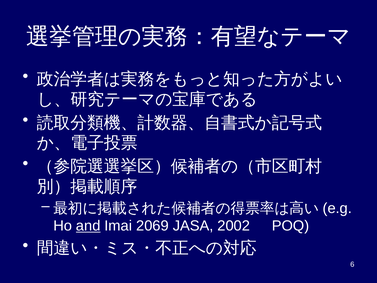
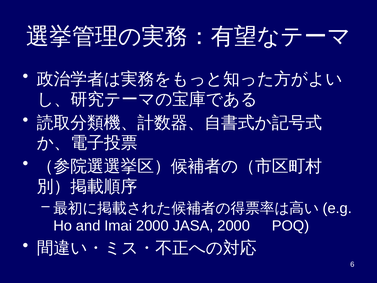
and underline: present -> none (88, 226)
Imai 2069: 2069 -> 2000 (152, 226)
JASA 2002: 2002 -> 2000 (234, 226)
